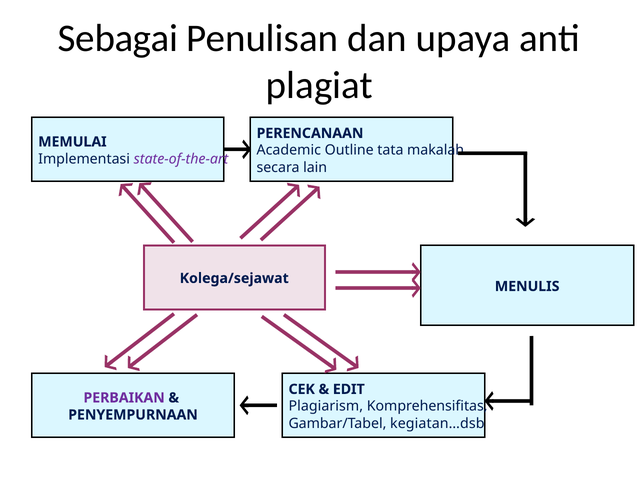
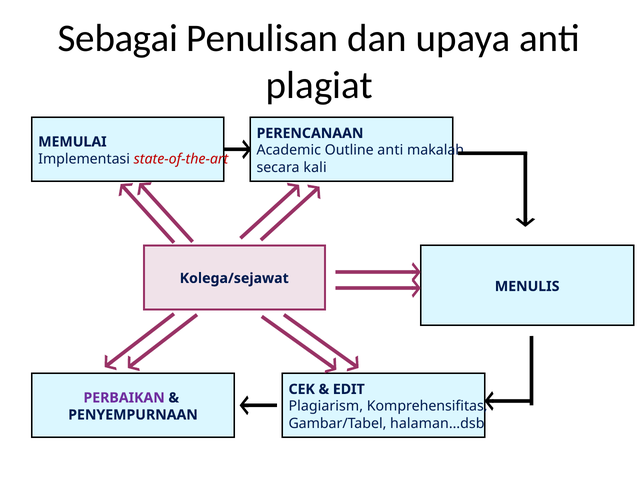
Outline tata: tata -> anti (390, 150)
state-of-the-art colour: purple -> red (181, 159)
lain: lain -> kali (315, 167)
kegiatan…dsb: kegiatan…dsb -> halaman…dsb (437, 423)
